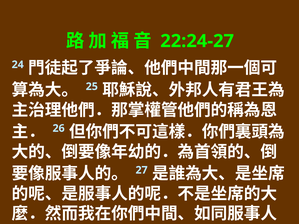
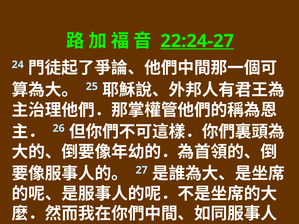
22:24-27 underline: none -> present (197, 41)
